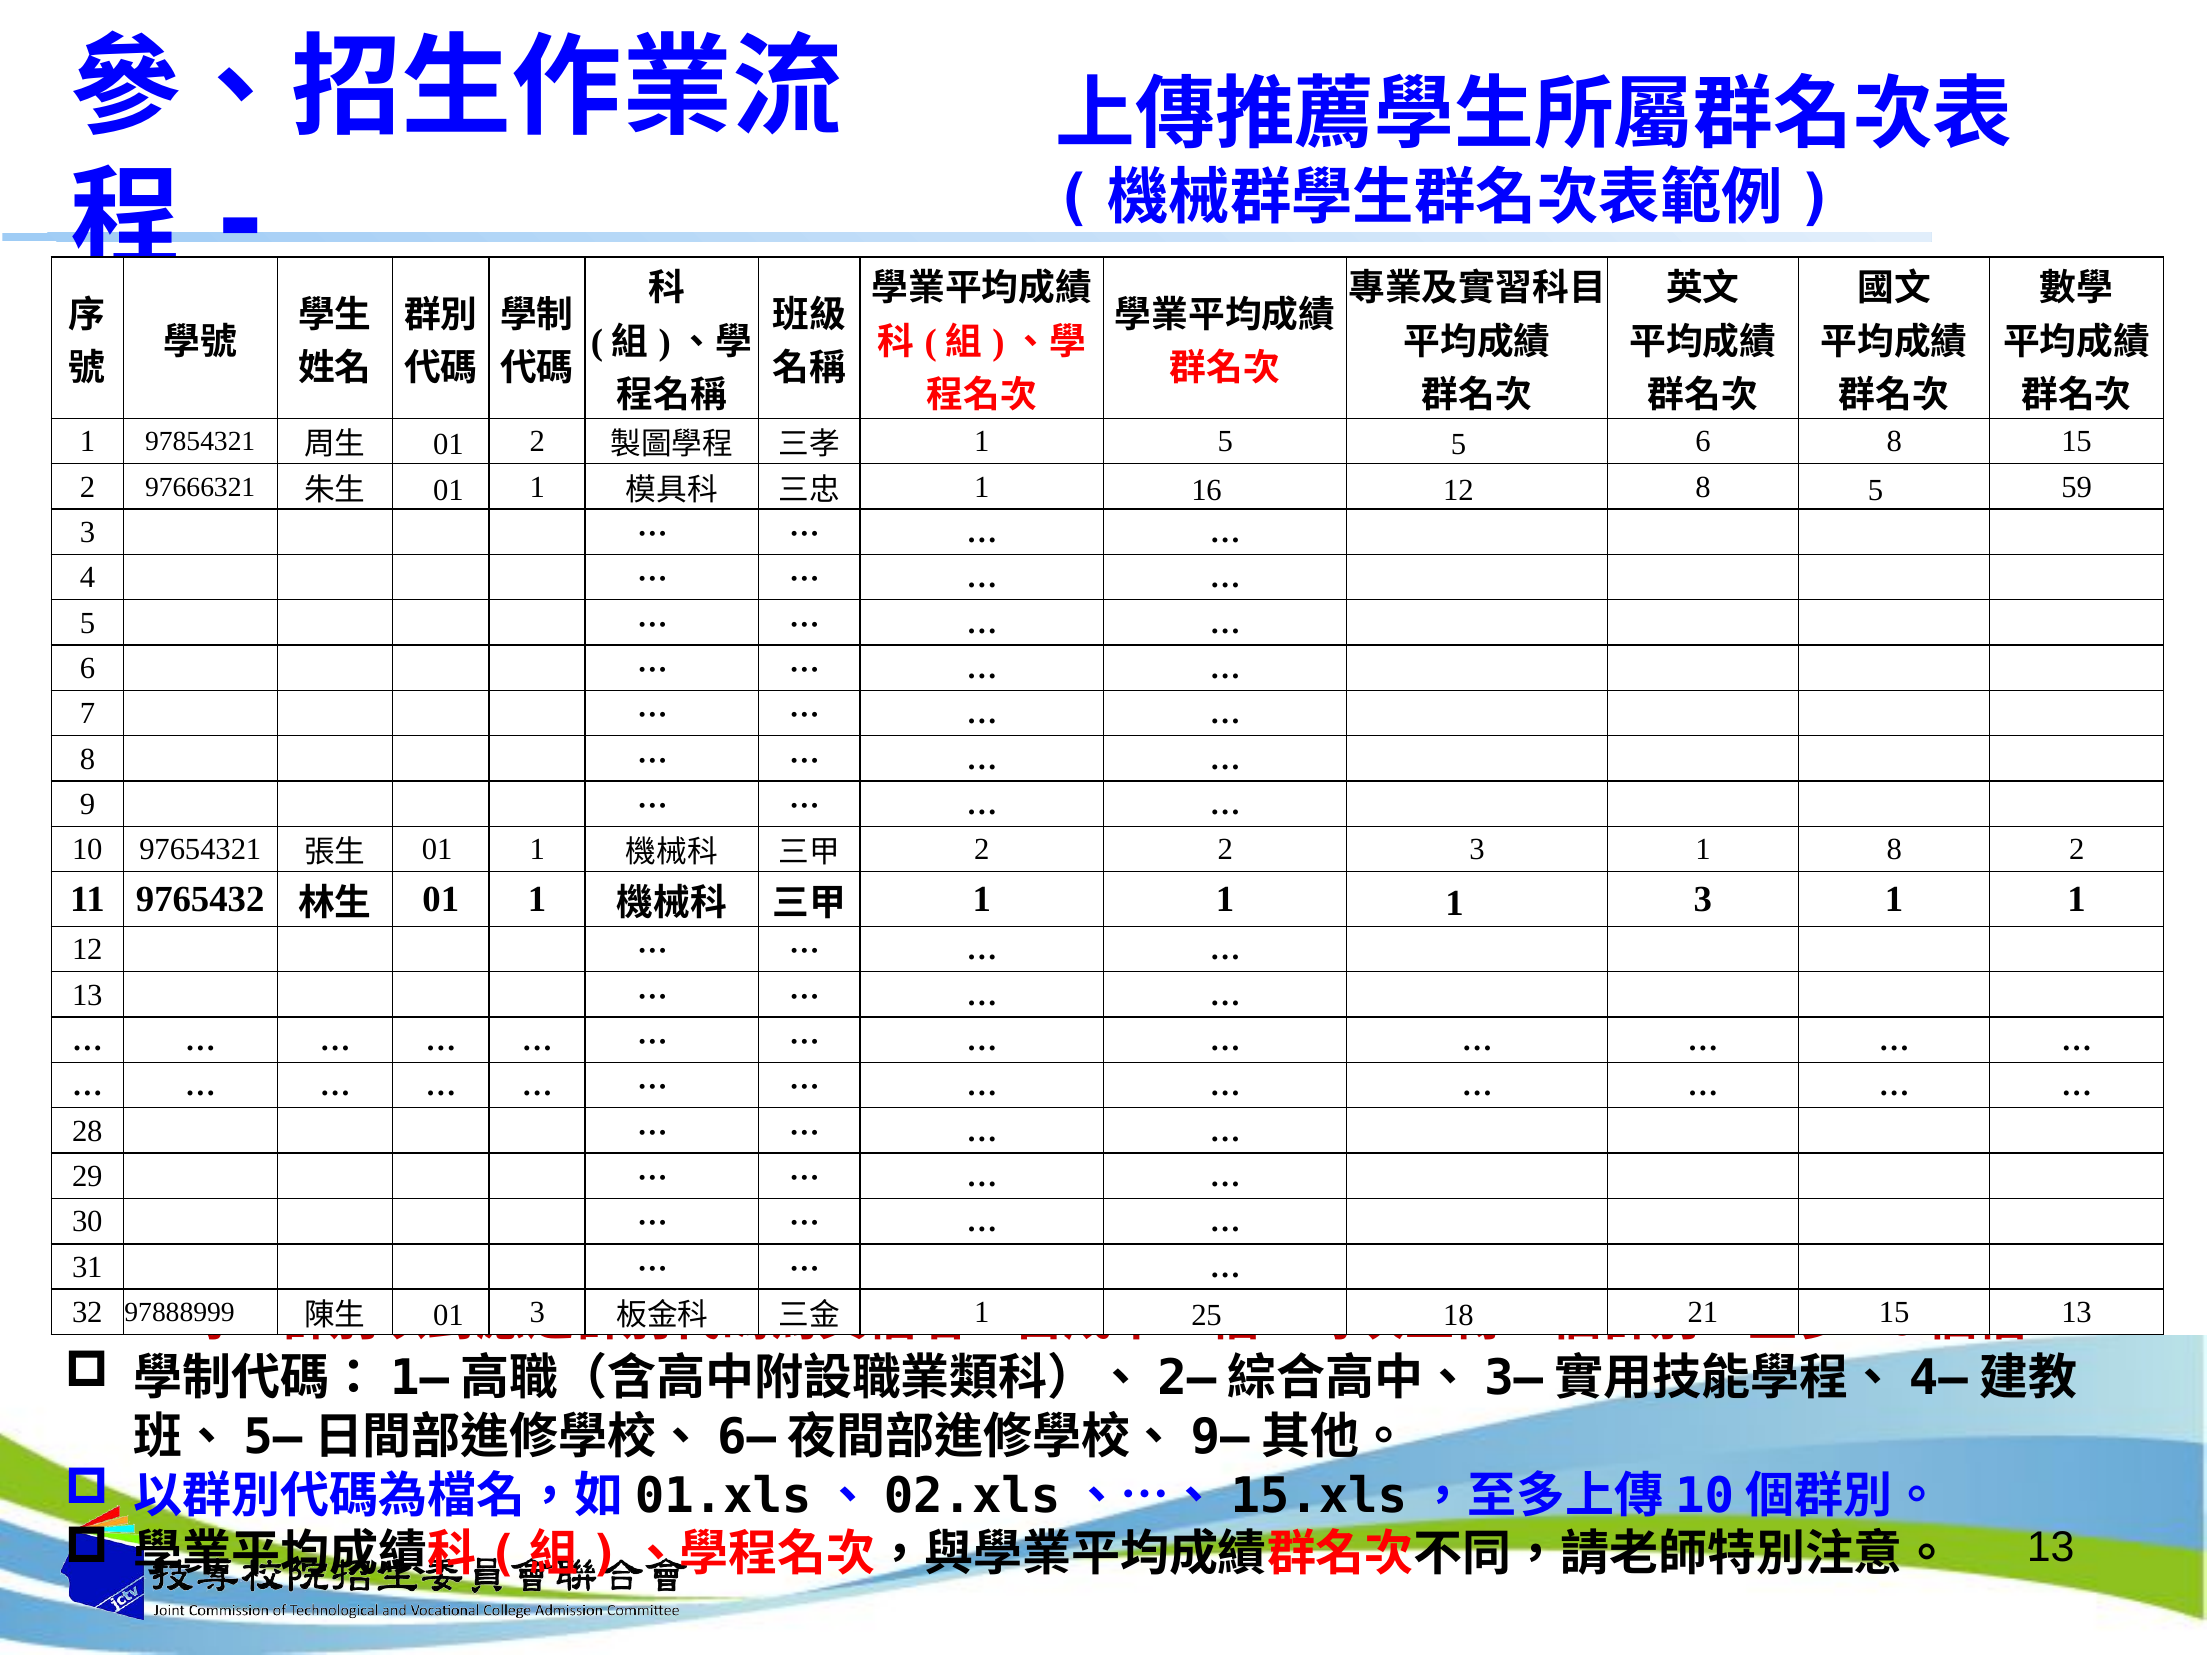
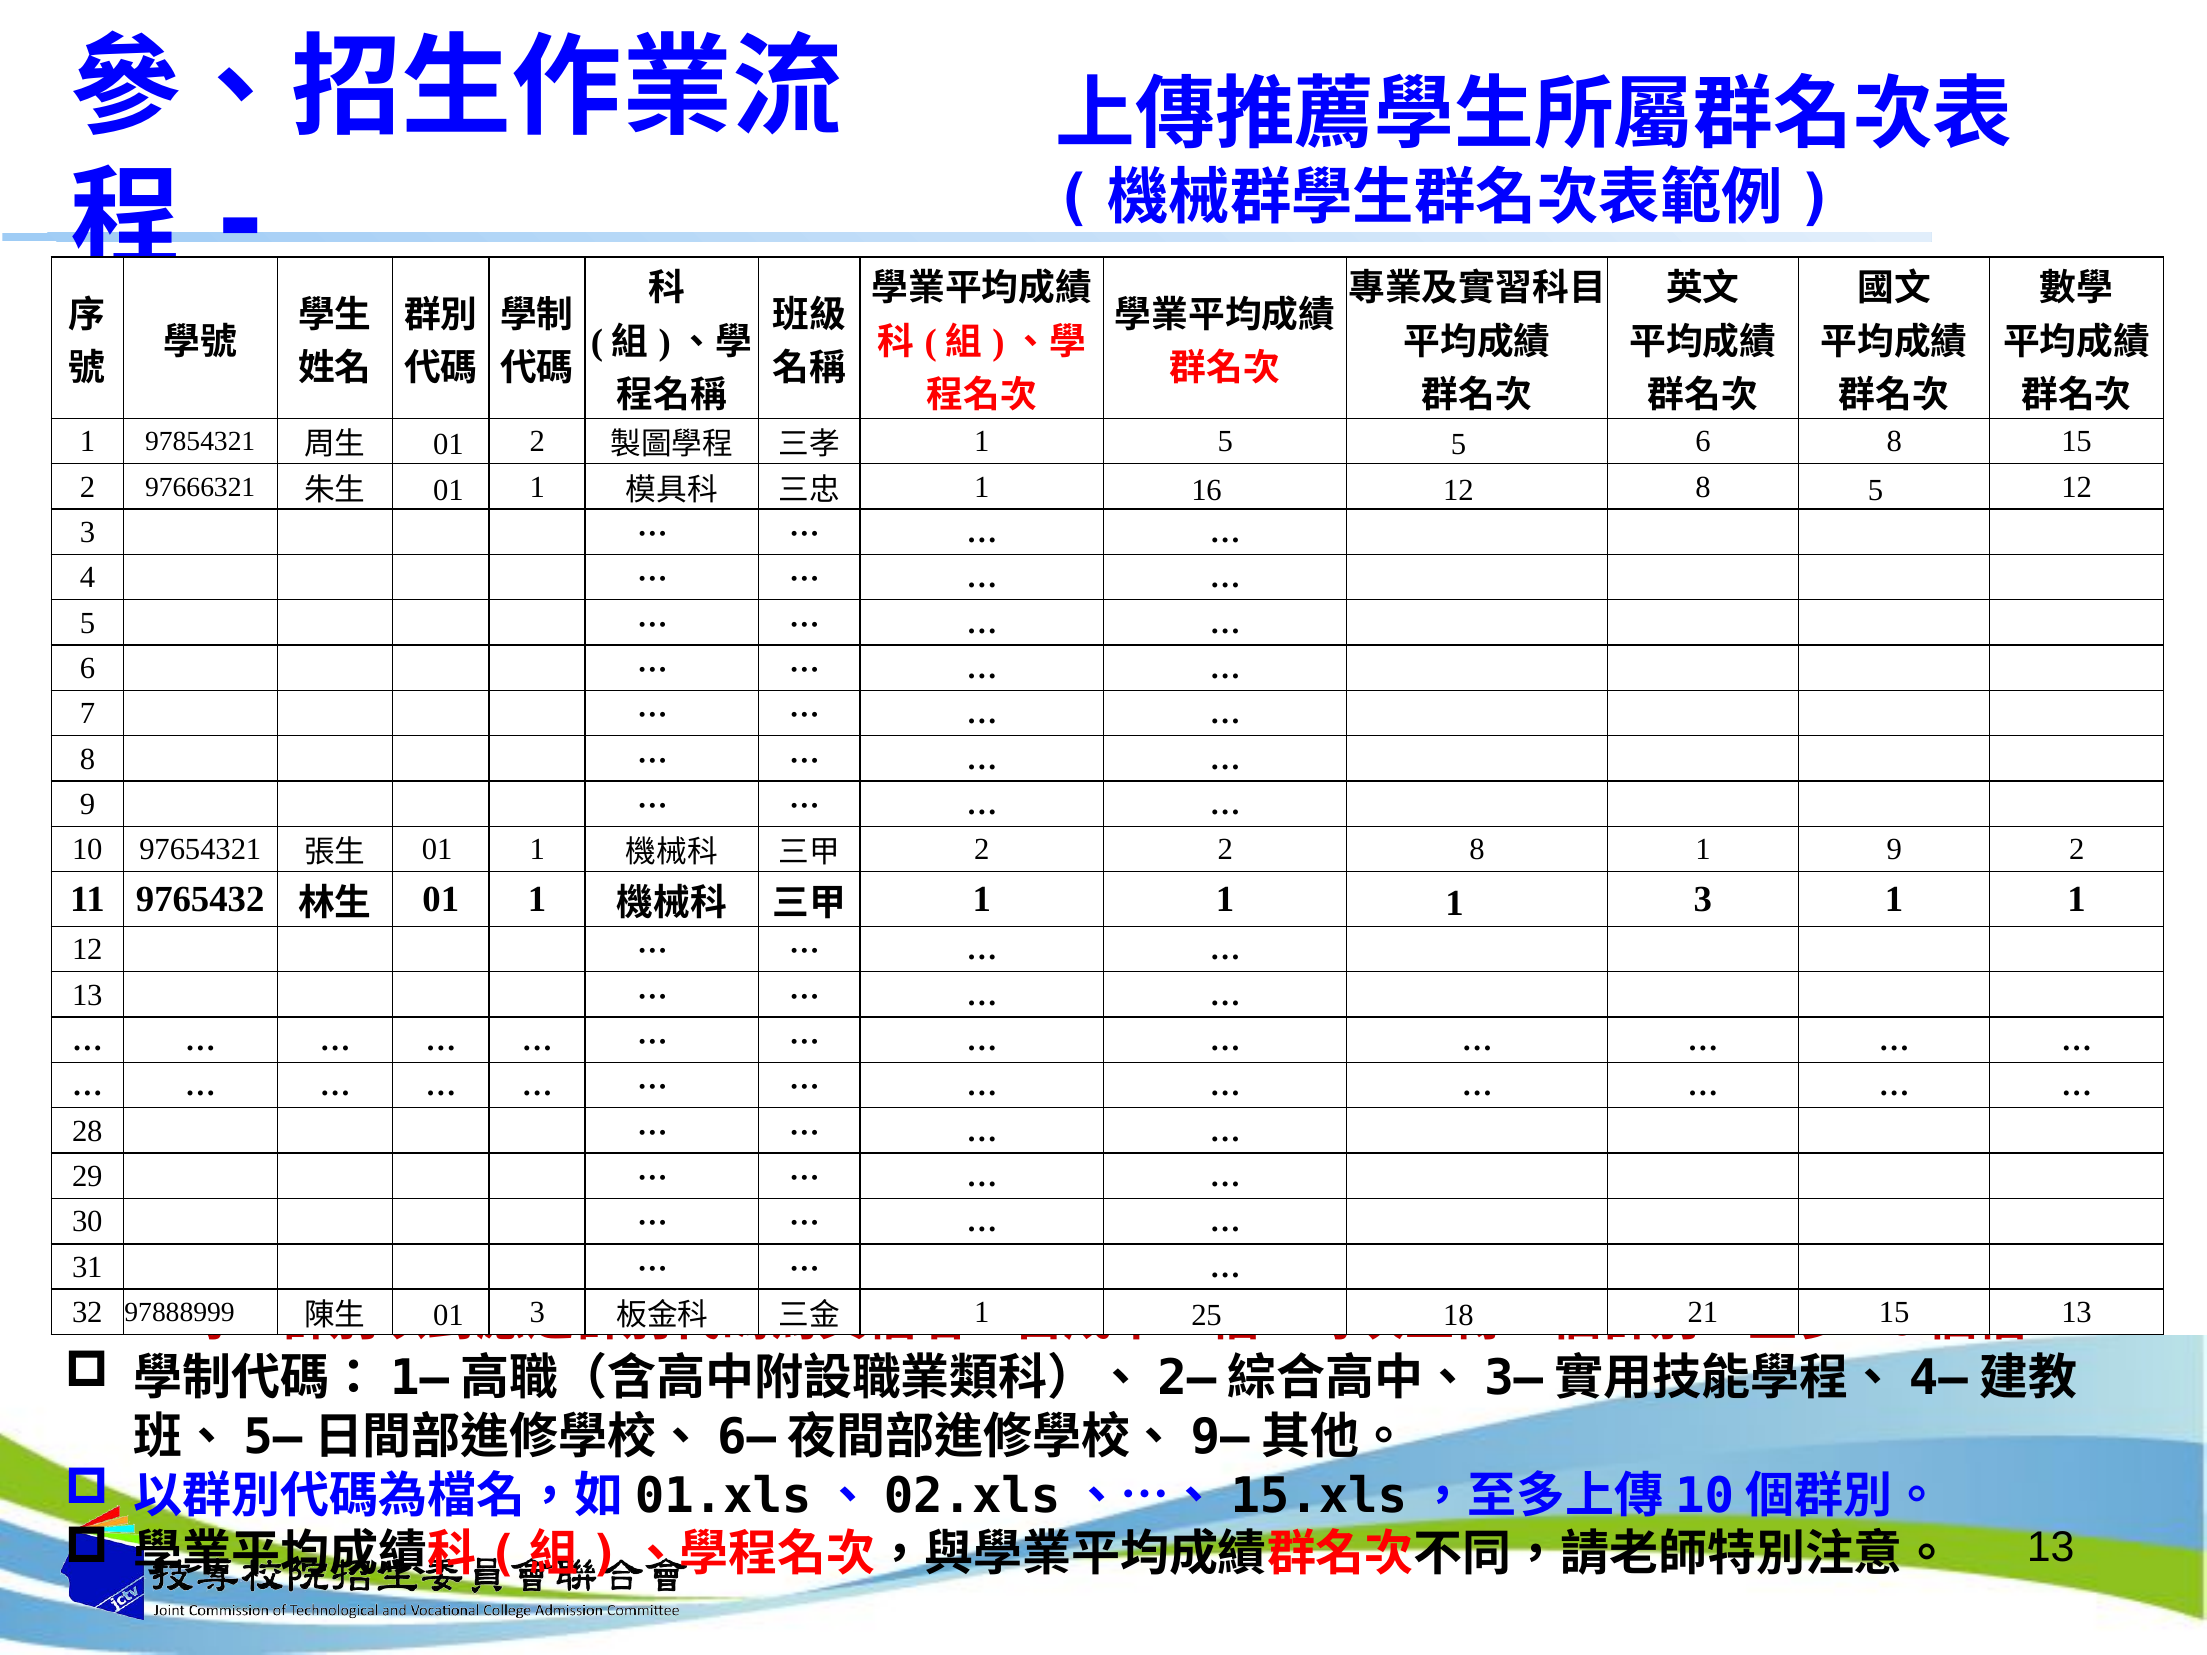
5 59: 59 -> 12 (2077, 487)
2 3: 3 -> 8 (1477, 850)
1 8: 8 -> 9 (1894, 850)
